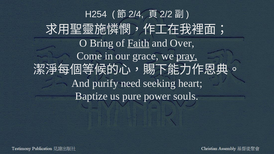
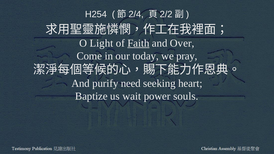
Bring: Bring -> Light (101, 43)
grace: grace -> today (146, 56)
pray underline: present -> none (187, 56)
pure: pure -> wait (132, 96)
